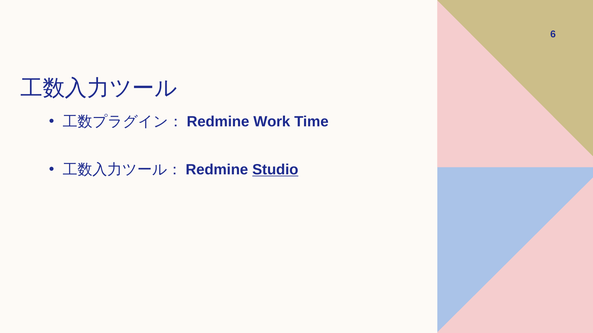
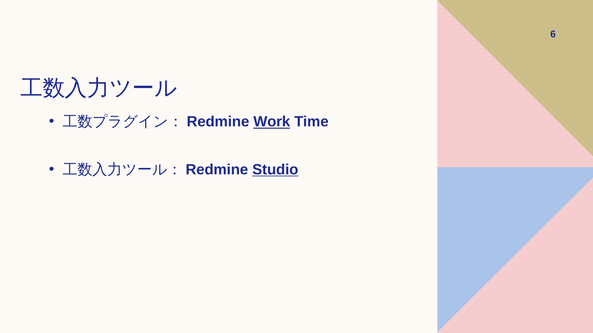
Work underline: none -> present (272, 122)
